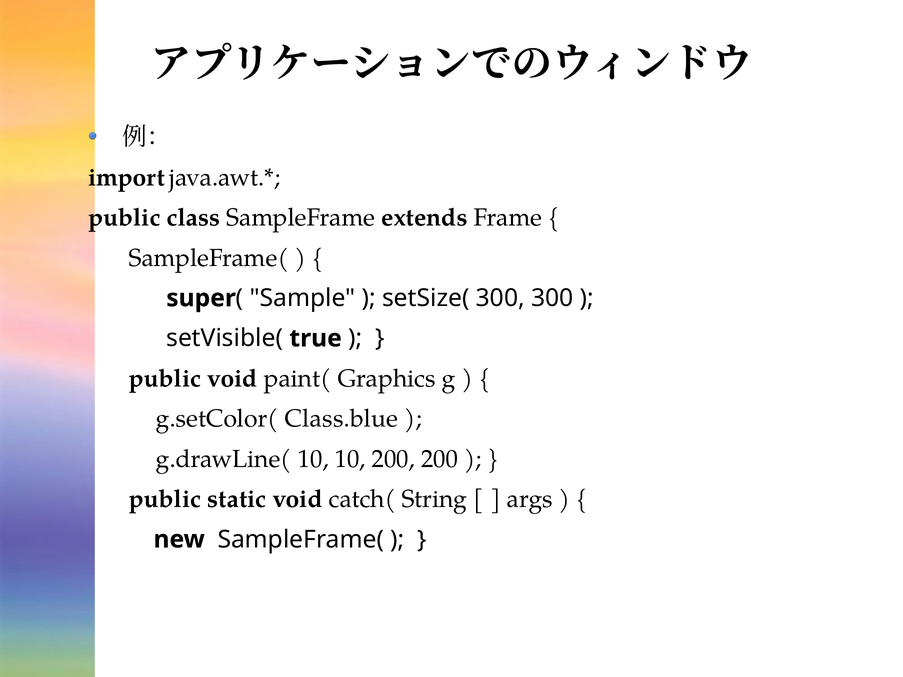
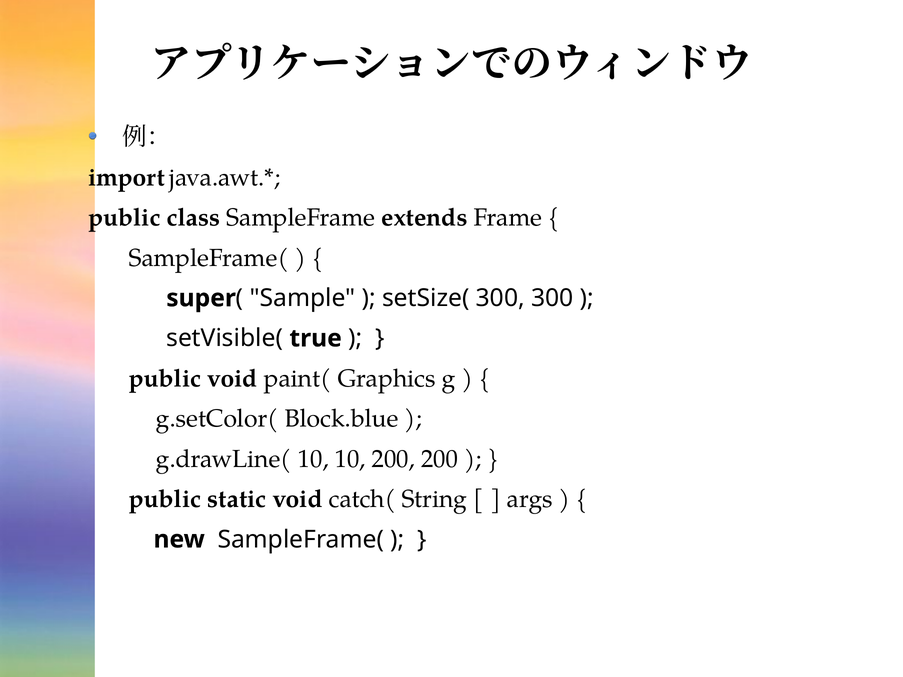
Class.blue: Class.blue -> Block.blue (342, 419)
